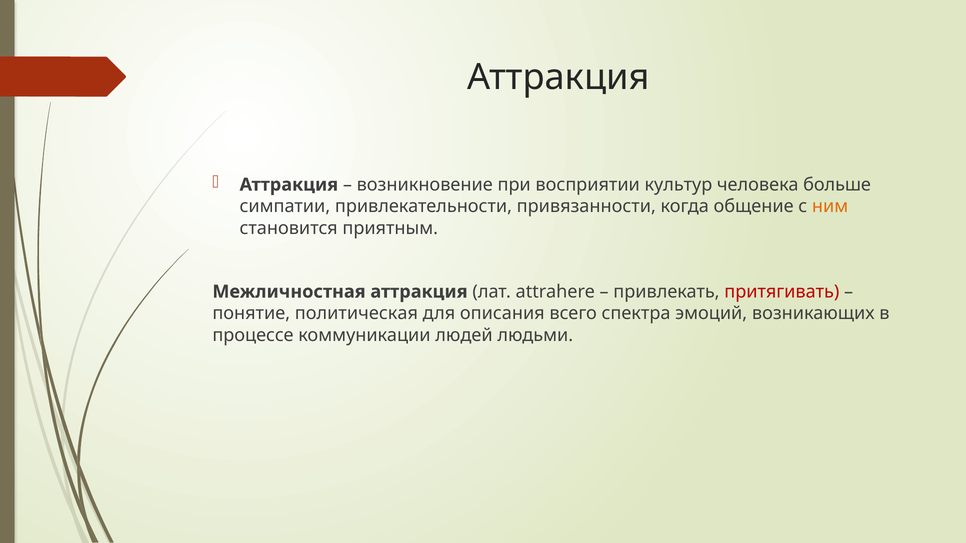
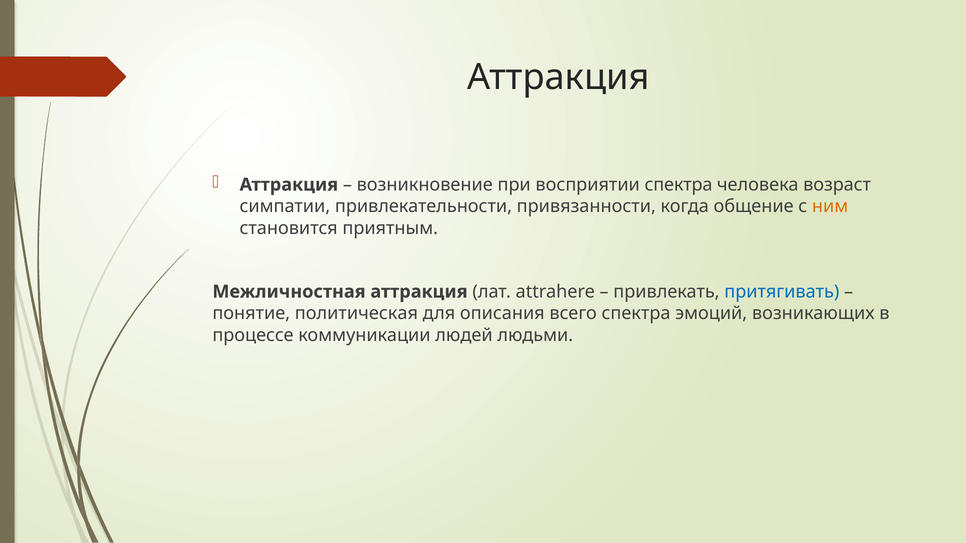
восприятии культур: культур -> спектра (678, 185)
больше: больше -> возраст (837, 185)
притягивать colour: red -> blue (782, 292)
